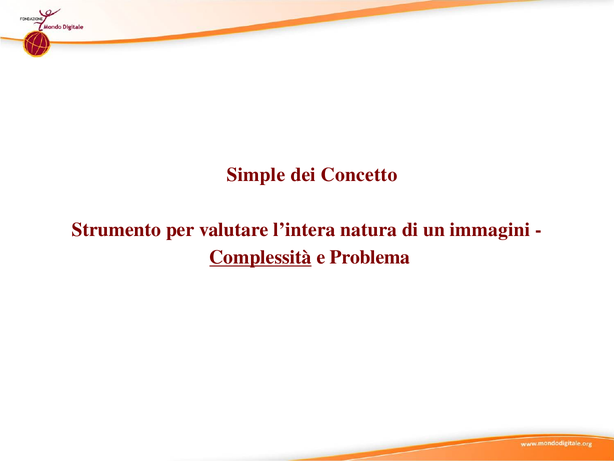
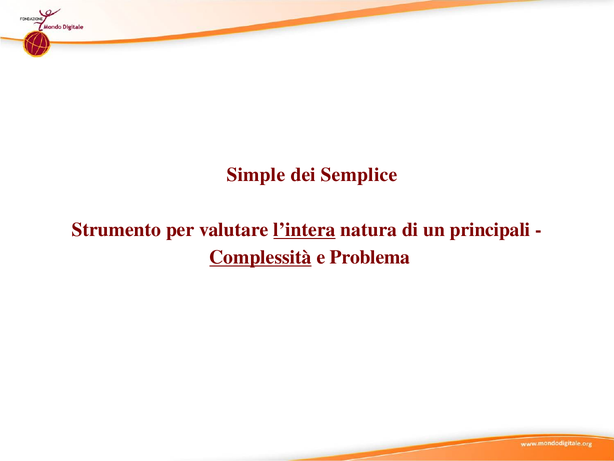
Concetto: Concetto -> Semplice (359, 175)
l’intera underline: none -> present (304, 230)
immagini: immagini -> principali (490, 230)
